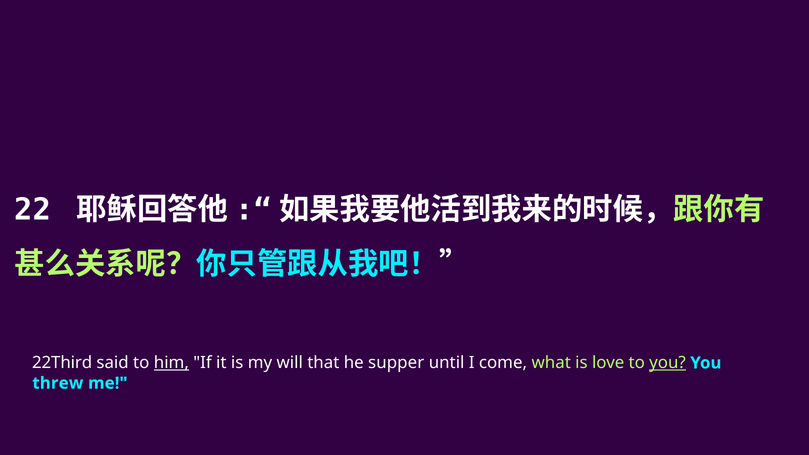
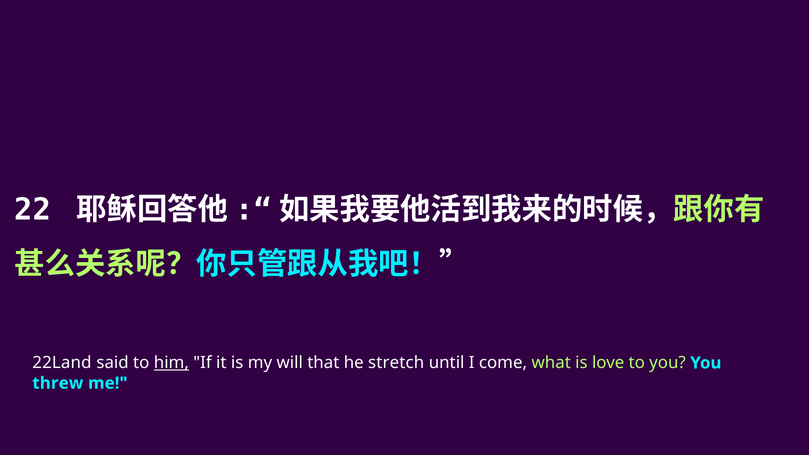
22Third: 22Third -> 22Land (62, 363)
supper: supper -> stretch (396, 363)
you underline: present -> none (668, 363)
